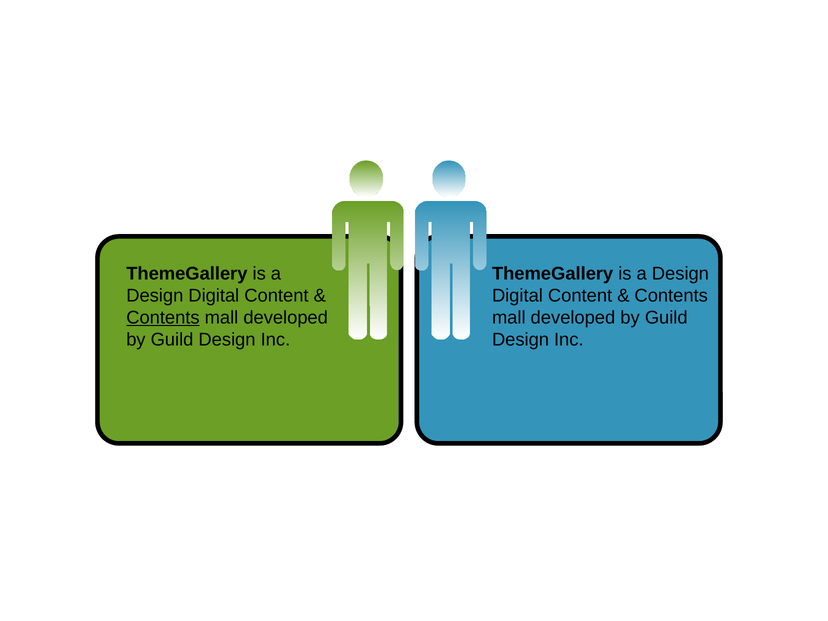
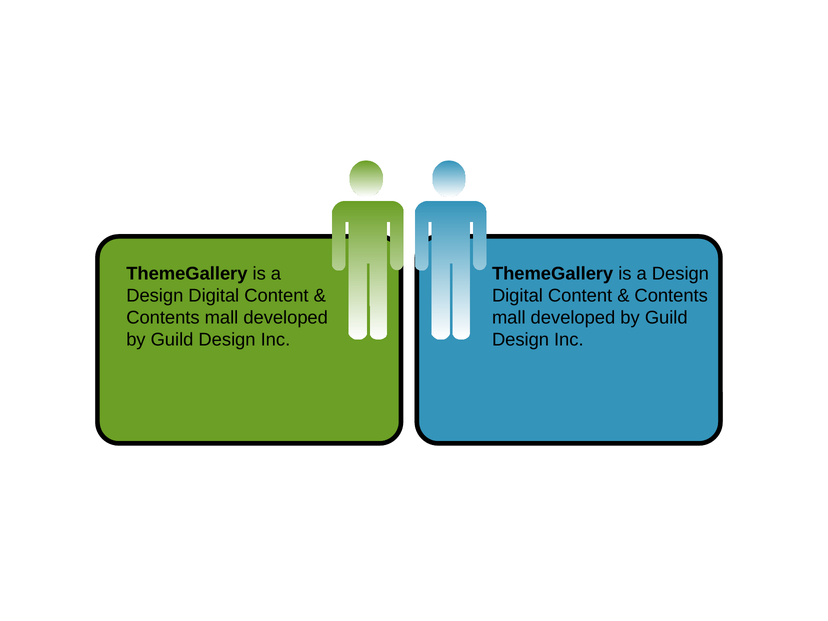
Contents underline: present -> none (163, 318)
